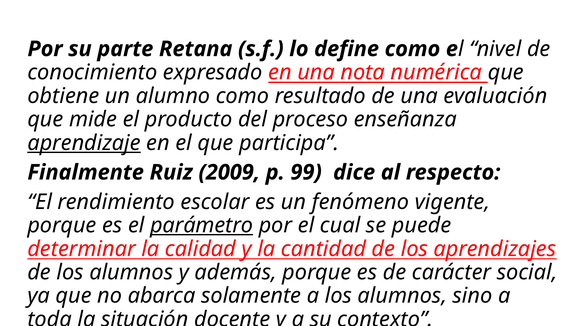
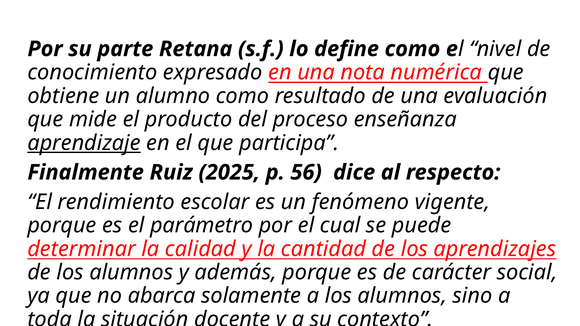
2009: 2009 -> 2025 (229, 173)
99: 99 -> 56 (306, 173)
parámetro underline: present -> none (202, 226)
